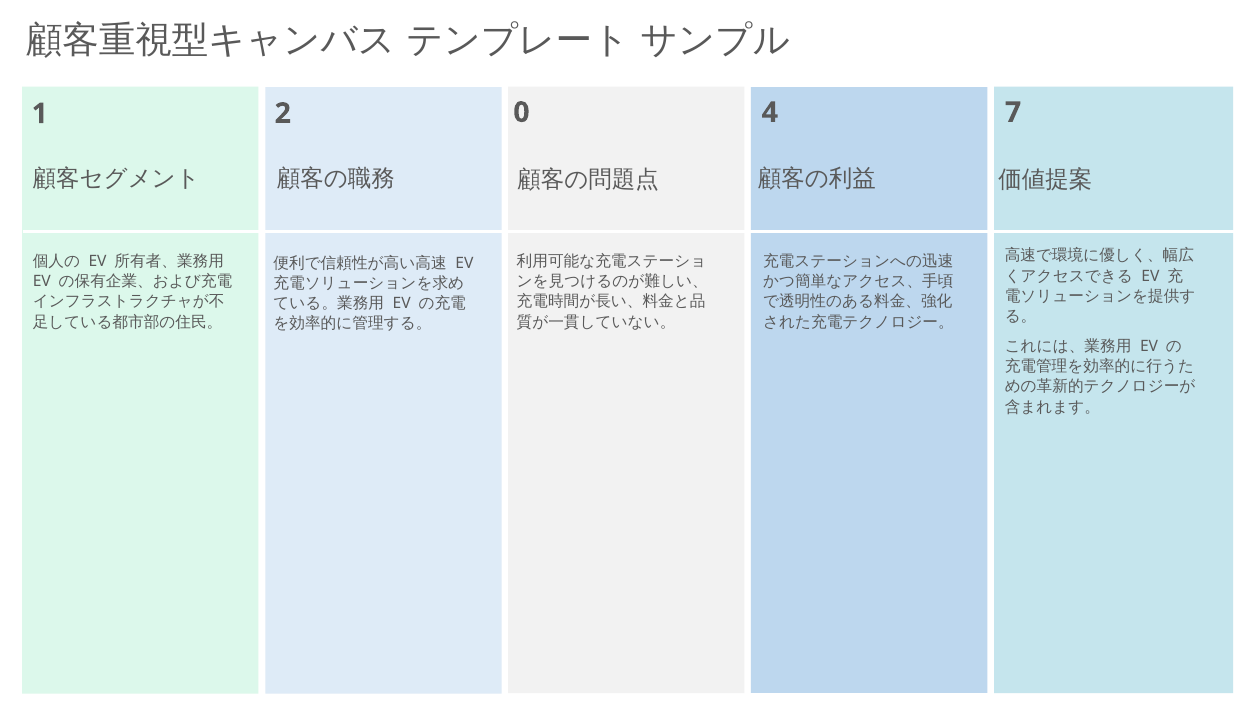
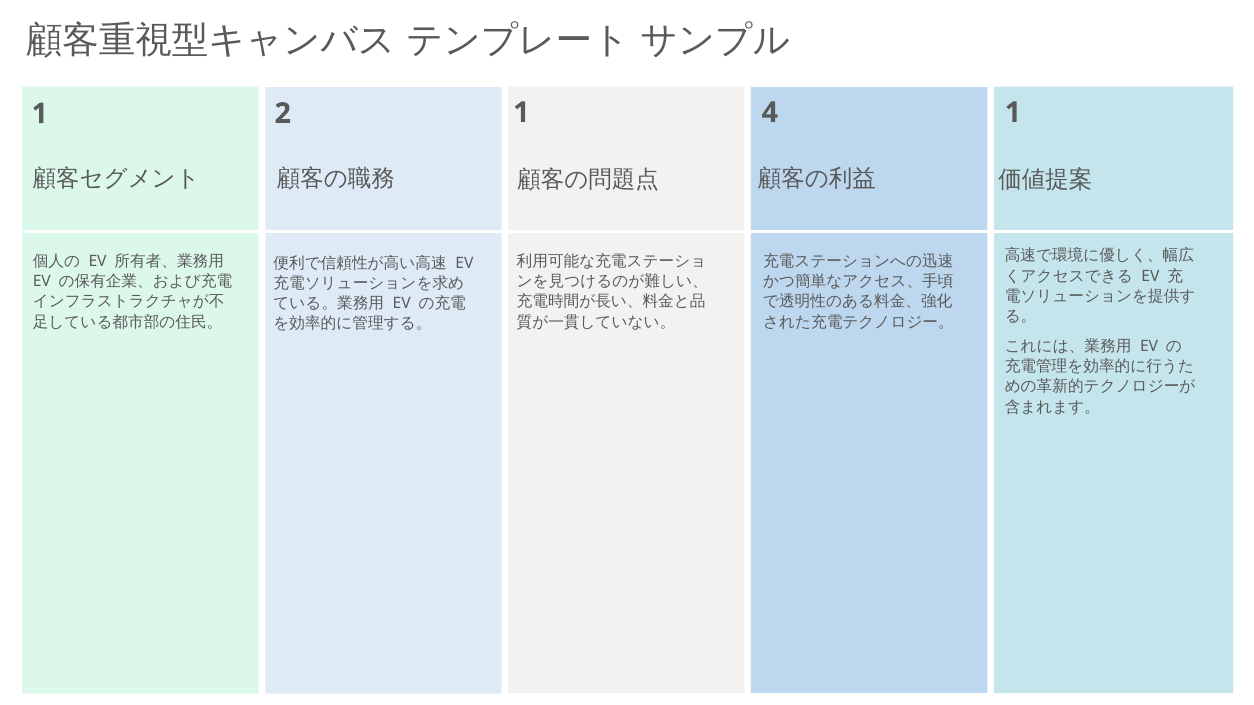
2 0: 0 -> 1 (521, 112)
4 7: 7 -> 1 (1013, 112)
